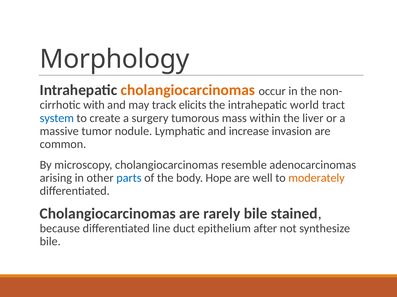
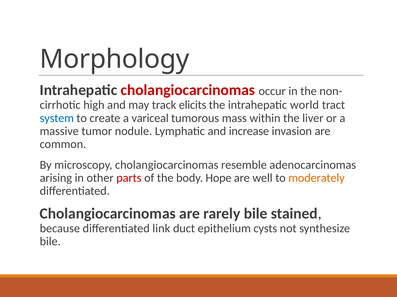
cholangiocarcinomas colour: orange -> red (188, 90)
with: with -> high (94, 105)
surgery: surgery -> variceal (150, 118)
parts colour: blue -> red (129, 178)
line: line -> link (161, 229)
after: after -> cysts (265, 229)
